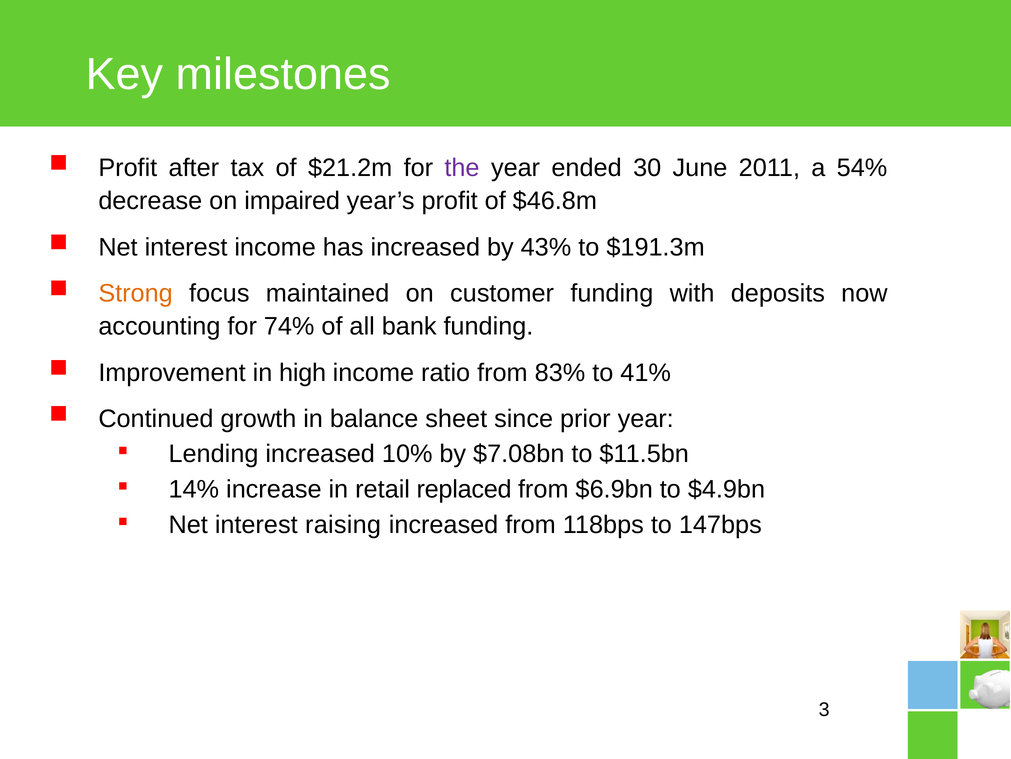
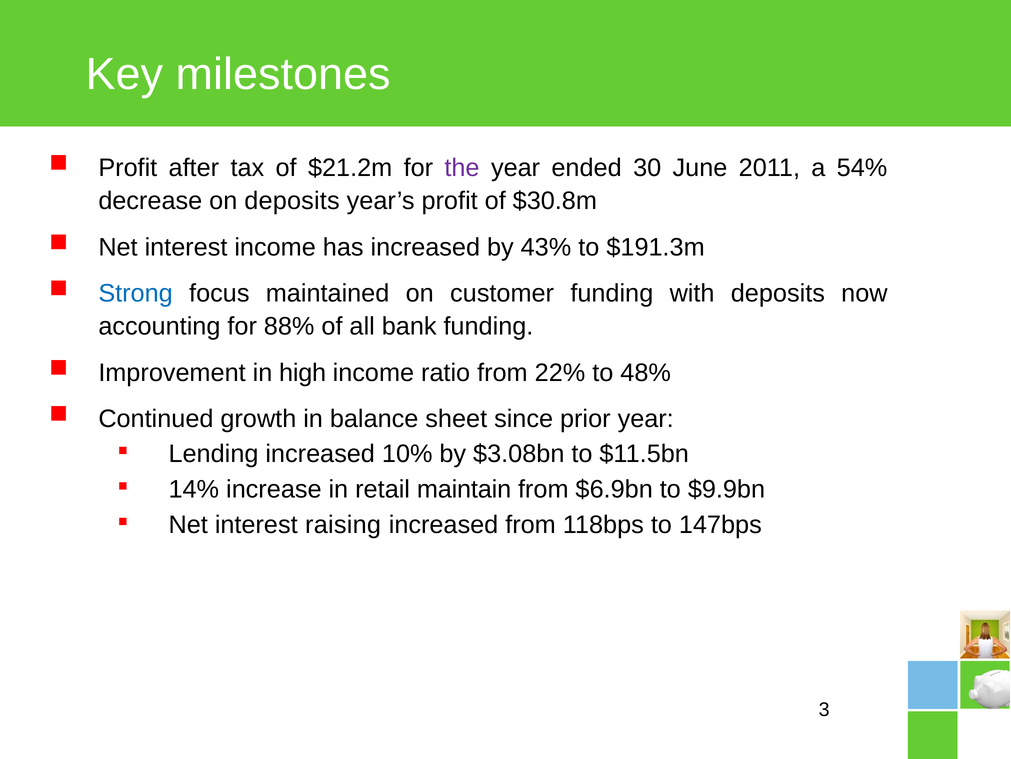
on impaired: impaired -> deposits (292, 201)
$46.8m: $46.8m -> $30.8m (555, 201)
Strong colour: orange -> blue (136, 293)
74%: 74% -> 88% (289, 326)
83%: 83% -> 22% (560, 372)
41%: 41% -> 48% (646, 372)
$7.08bn: $7.08bn -> $3.08bn (519, 454)
replaced: replaced -> maintain (464, 489)
$4.9bn: $4.9bn -> $9.9bn (726, 489)
